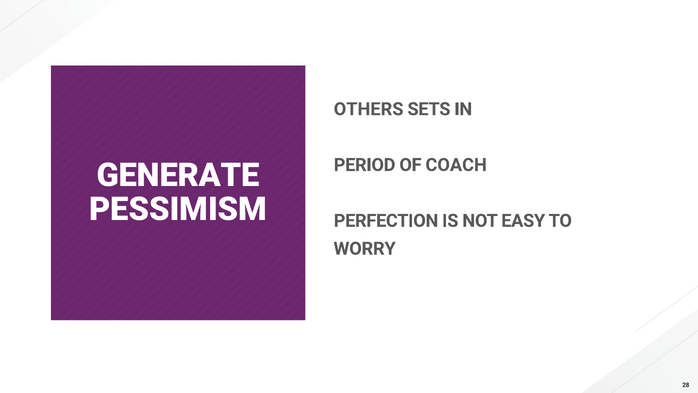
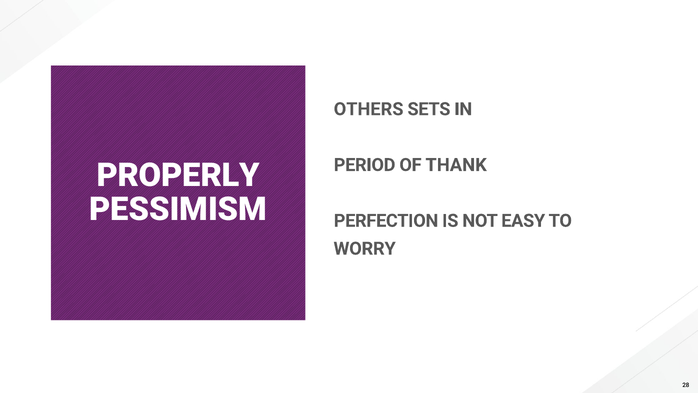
COACH: COACH -> THANK (456, 165)
GENERATE: GENERATE -> PROPERLY (178, 175)
